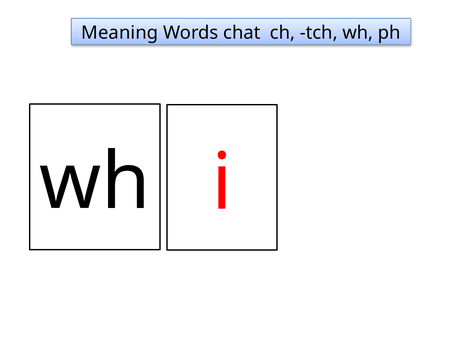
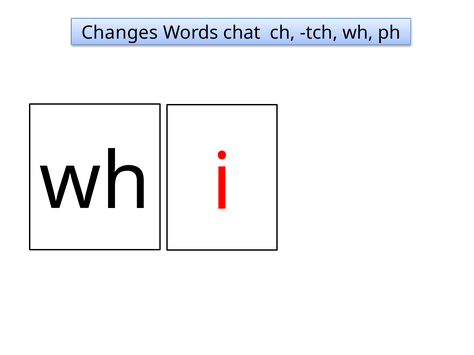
Meaning: Meaning -> Changes (120, 33)
